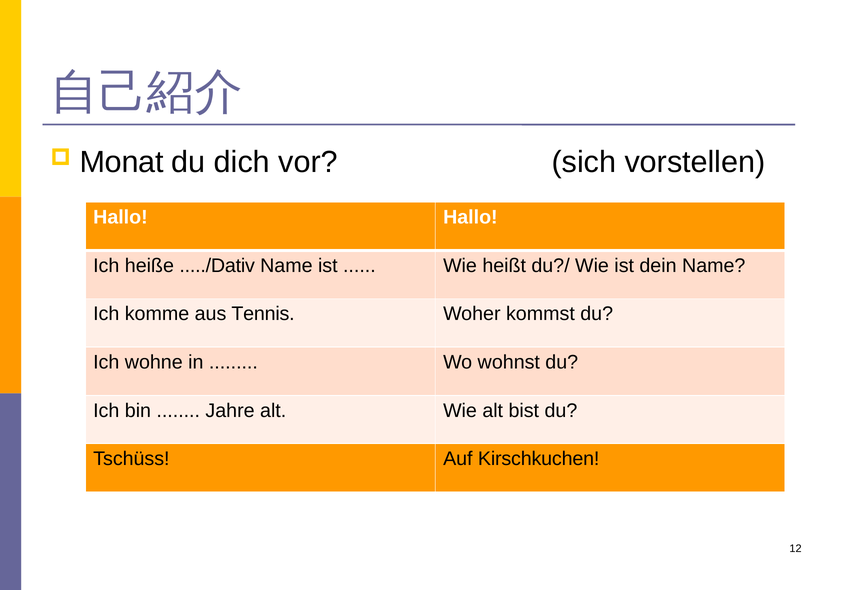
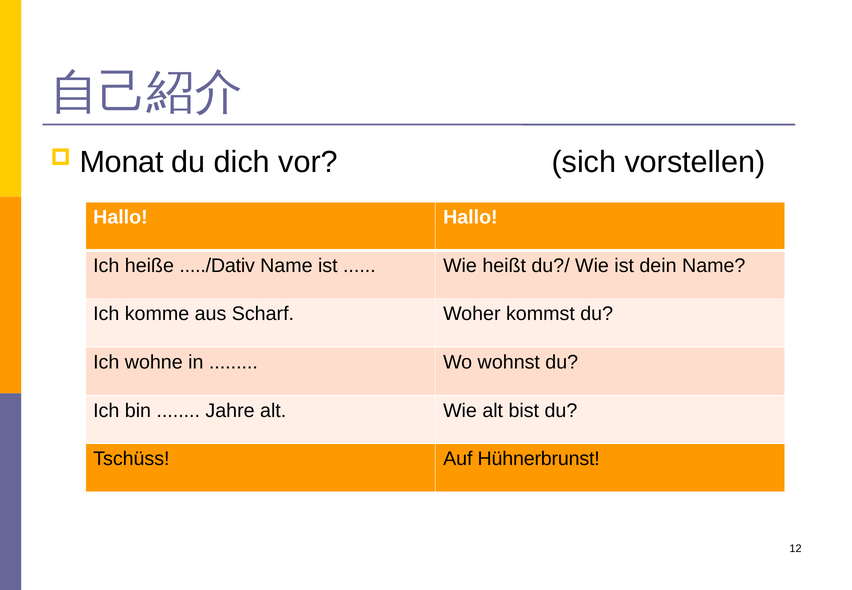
Tennis: Tennis -> Scharf (263, 314)
Kirschkuchen: Kirschkuchen -> Hühnerbrunst (539, 459)
